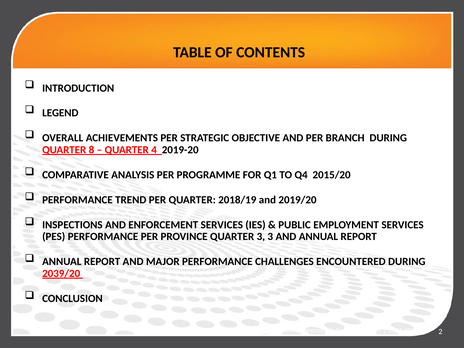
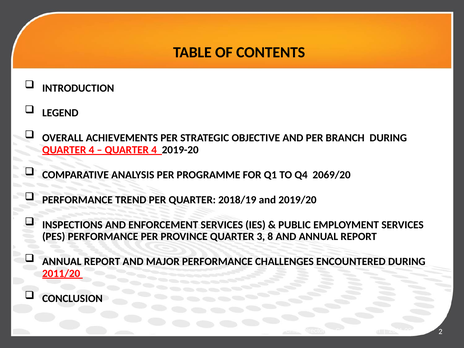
8: 8 -> 4 (91, 150)
2015/20: 2015/20 -> 2069/20 (332, 175)
3 3: 3 -> 8 (270, 237)
2039/20: 2039/20 -> 2011/20 (61, 274)
